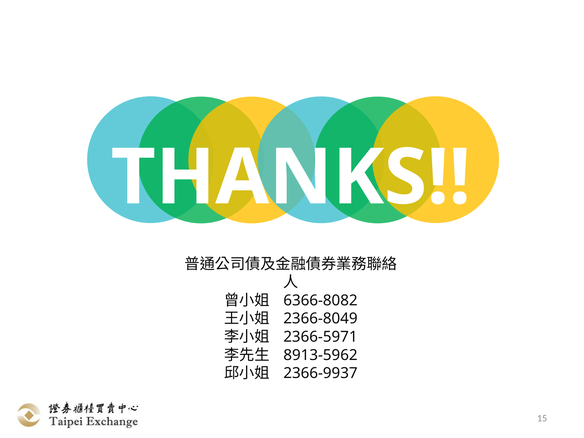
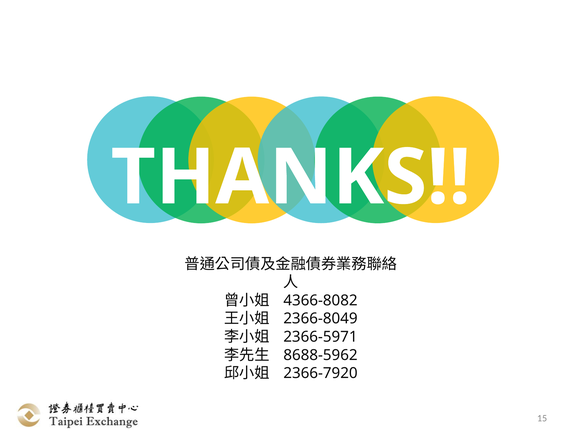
6366-8082: 6366-8082 -> 4366-8082 (320, 300)
8913-5962: 8913-5962 -> 8688-5962 (320, 355)
2366-9937: 2366-9937 -> 2366-7920 (320, 373)
